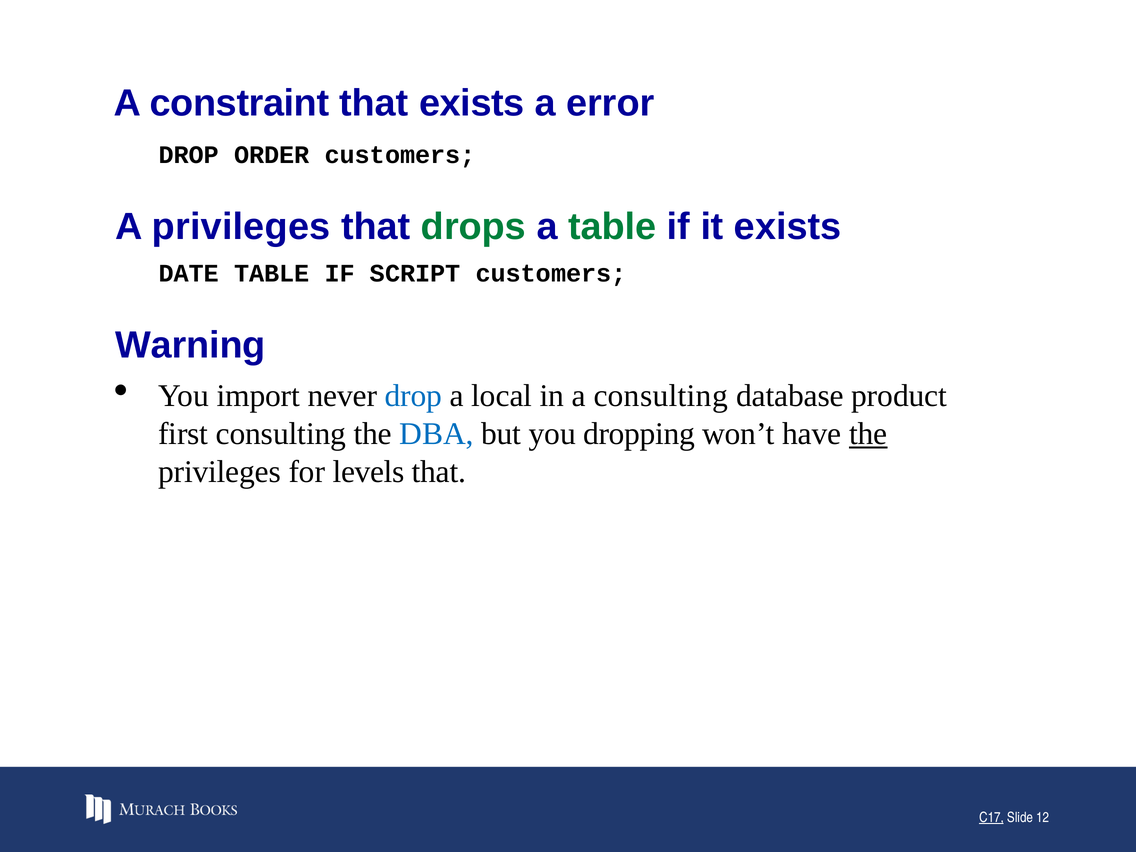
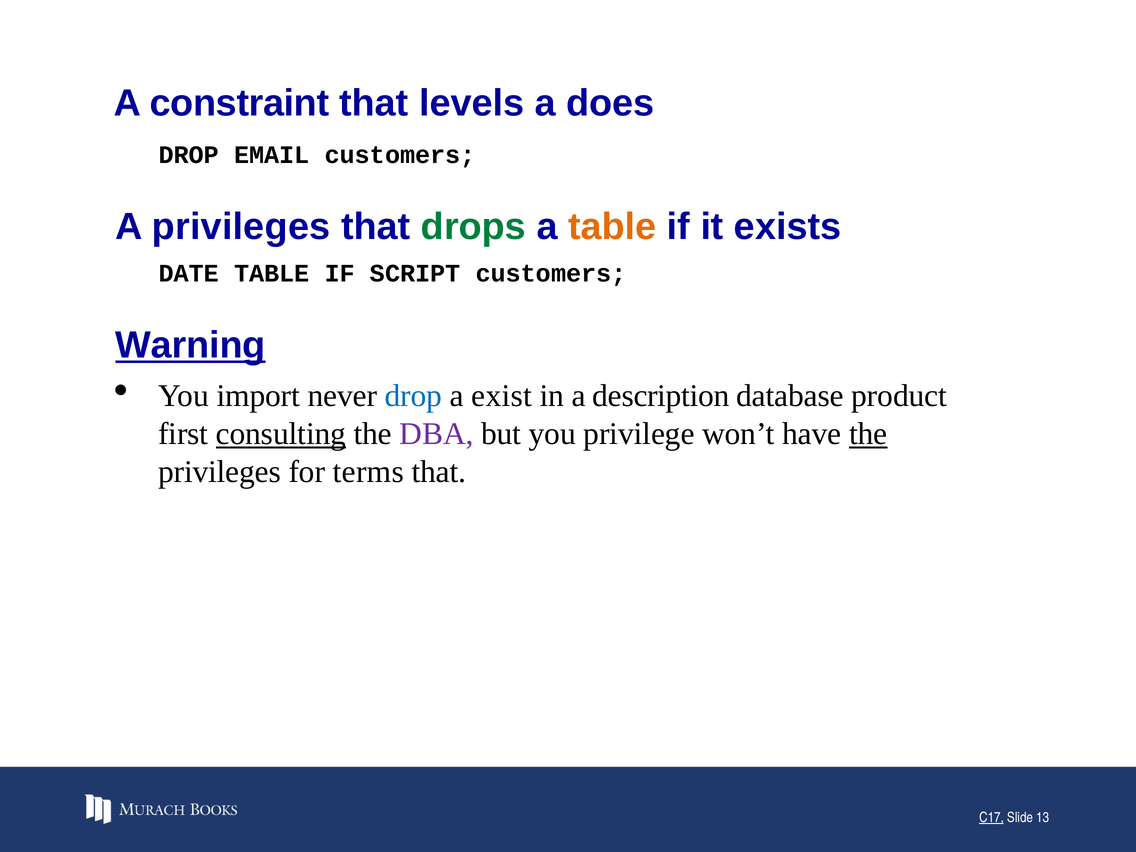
that exists: exists -> levels (472, 103)
error: error -> does (610, 103)
ORDER: ORDER -> EMAIL (272, 155)
table colour: green -> orange (612, 227)
Warning underline: none -> present (191, 345)
local: local -> exist (502, 396)
a consulting: consulting -> description (661, 396)
consulting underline: none -> present (281, 434)
DBA colour: blue -> purple (437, 434)
dropping: dropping -> privilege (639, 434)
levels: levels -> terms (368, 472)
12: 12 -> 13 (1043, 817)
